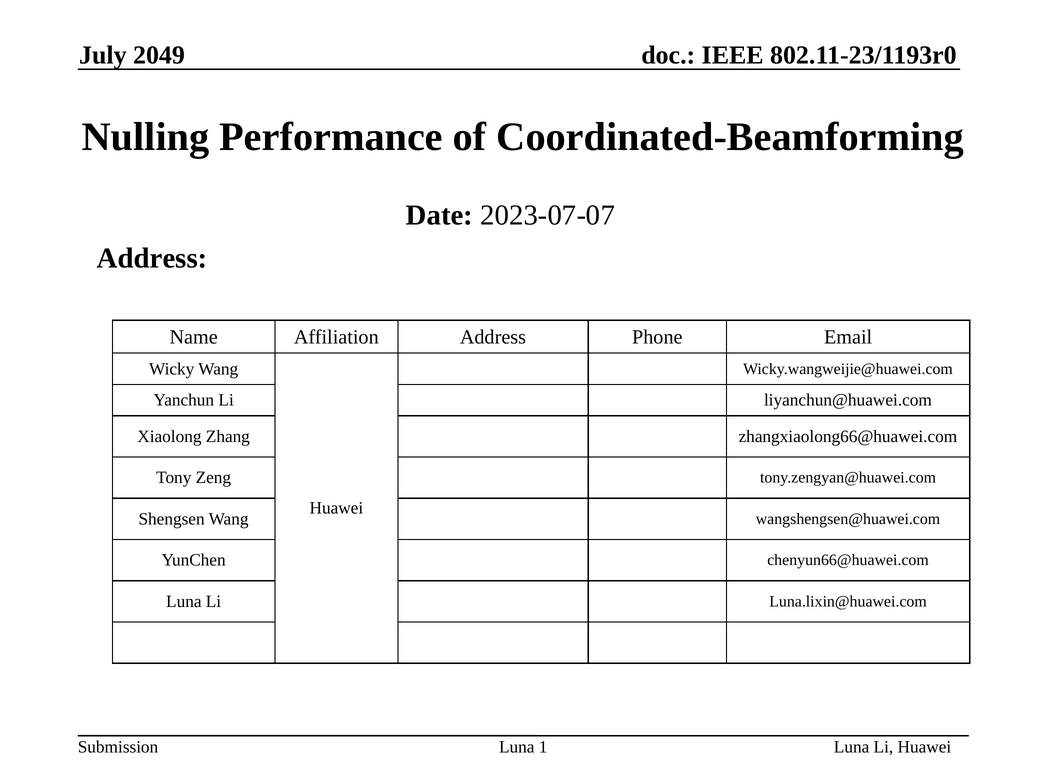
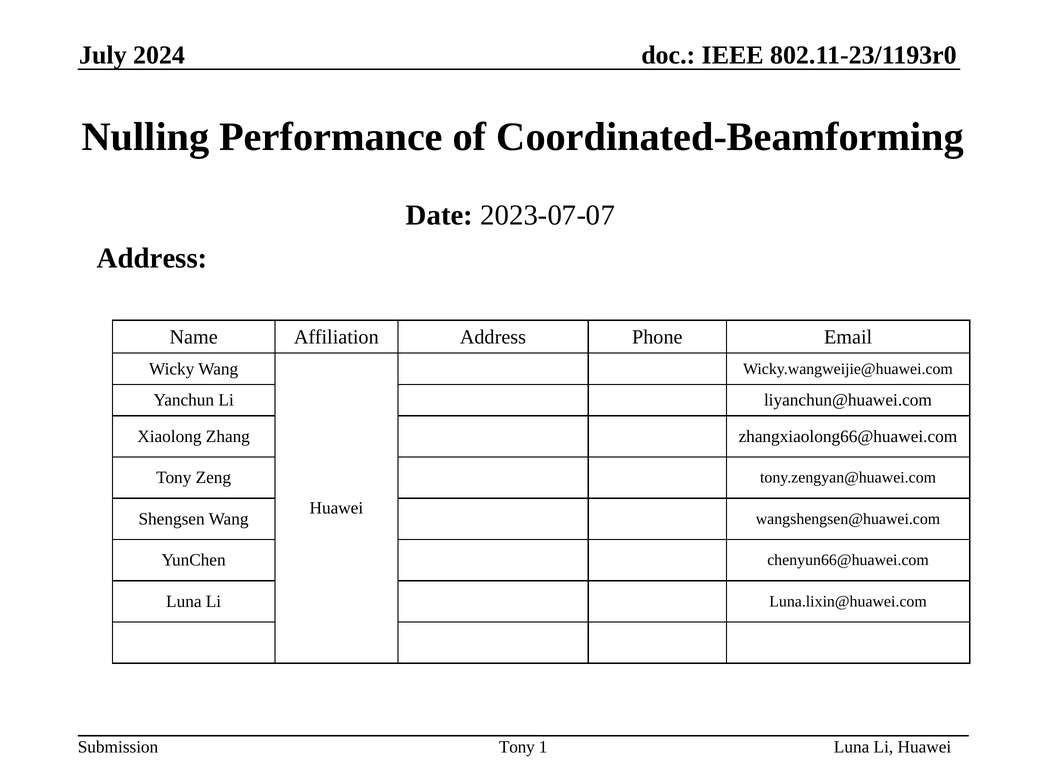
2049: 2049 -> 2024 (159, 55)
Luna: Luna -> Tony (517, 747)
